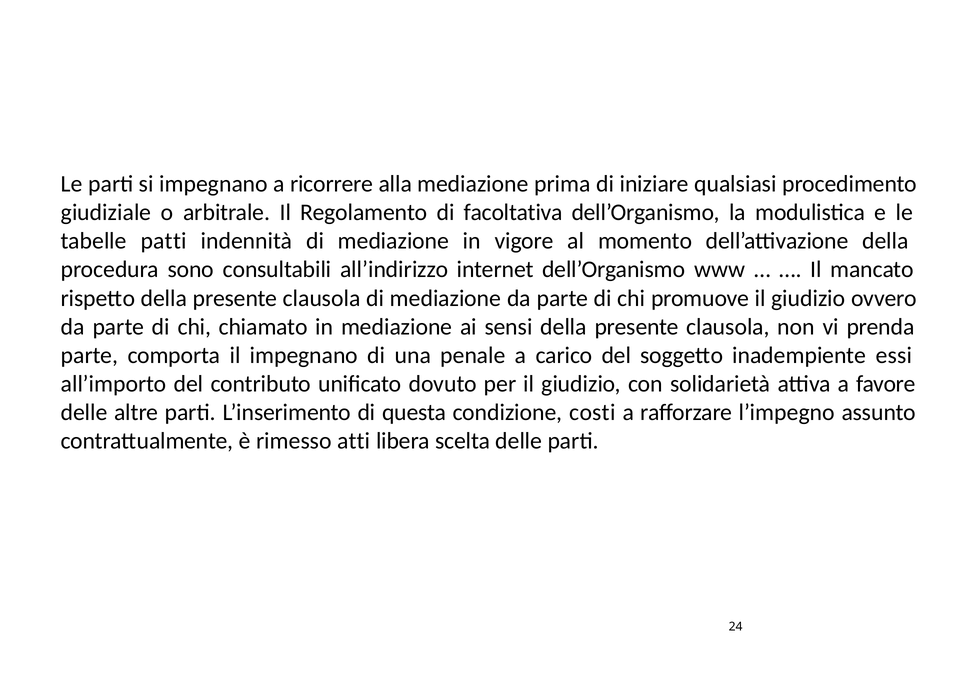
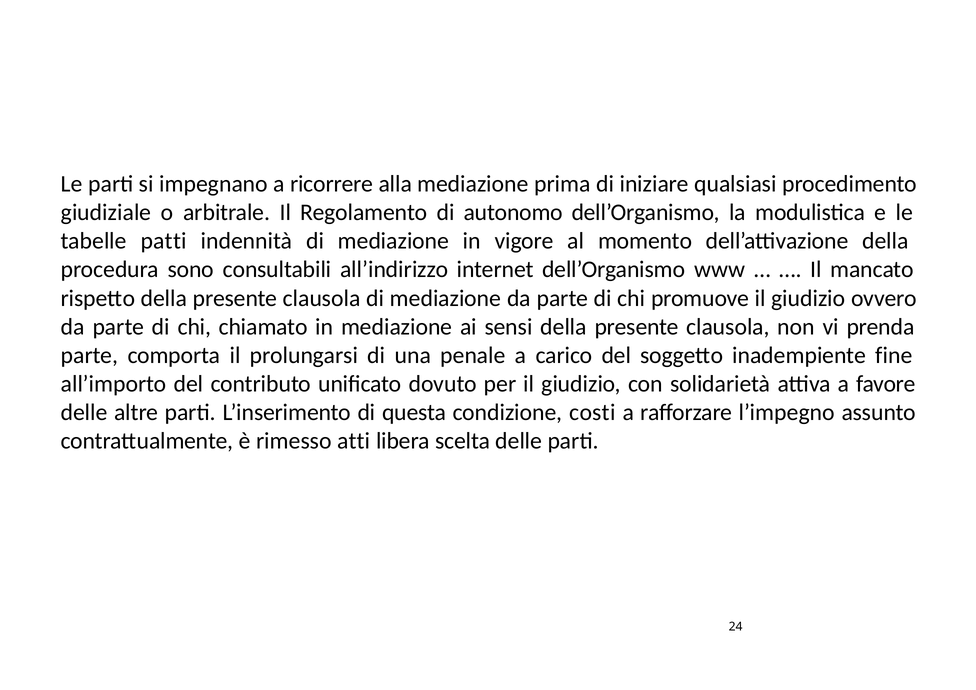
facoltativa: facoltativa -> autonomo (513, 212)
il impegnano: impegnano -> prolungarsi (304, 355)
essi: essi -> fine (894, 355)
